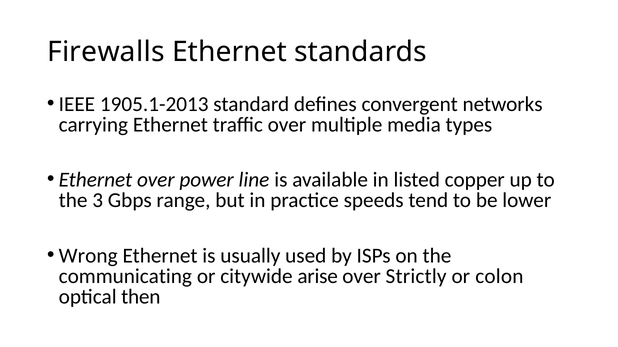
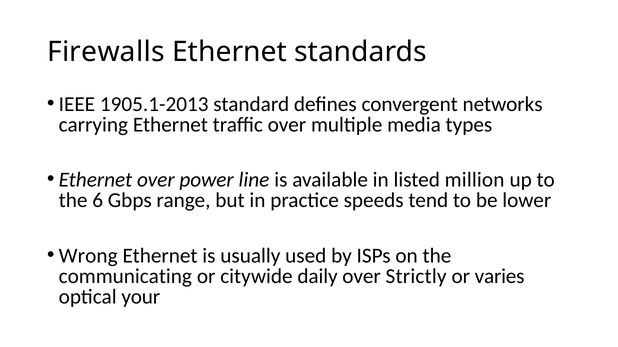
copper: copper -> million (475, 180)
3: 3 -> 6 (98, 201)
arise: arise -> daily (318, 277)
colon: colon -> varies (500, 277)
then: then -> your (141, 297)
